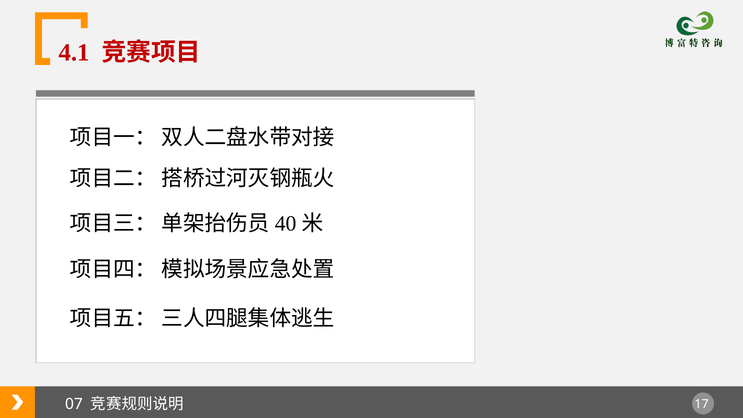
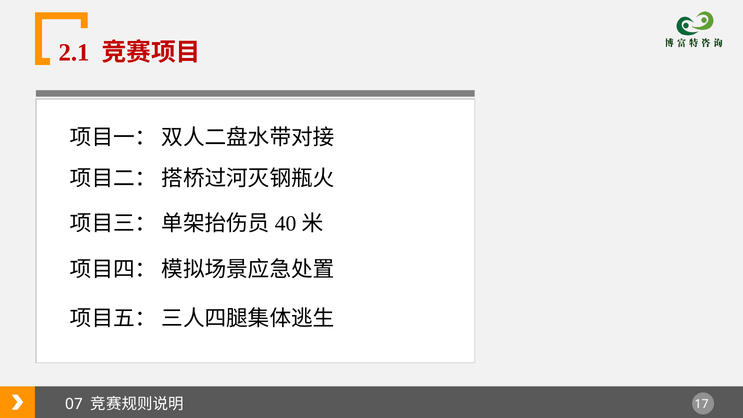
4.1: 4.1 -> 2.1 (74, 53)
